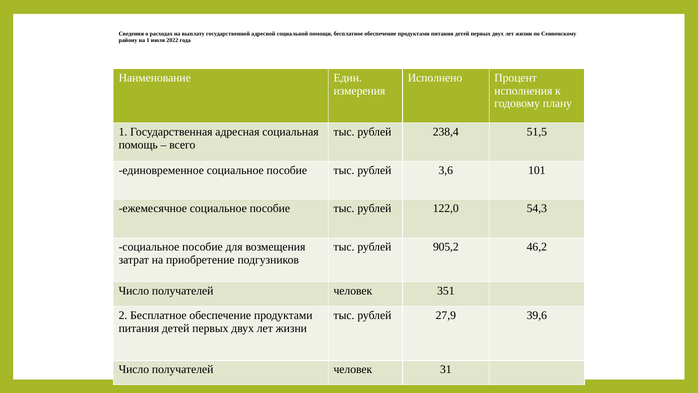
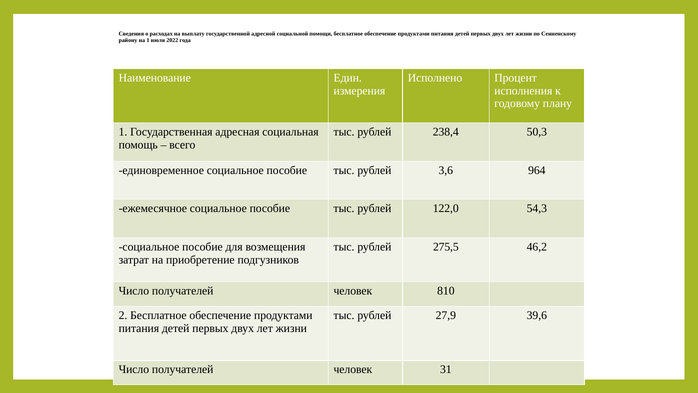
51,5: 51,5 -> 50,3 (537, 132)
101: 101 -> 964 (537, 170)
905,2: 905,2 -> 275,5 (446, 247)
351: 351 -> 810 (446, 291)
